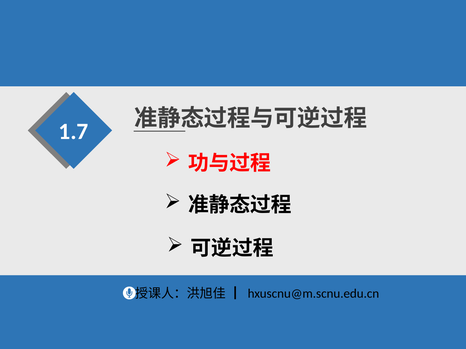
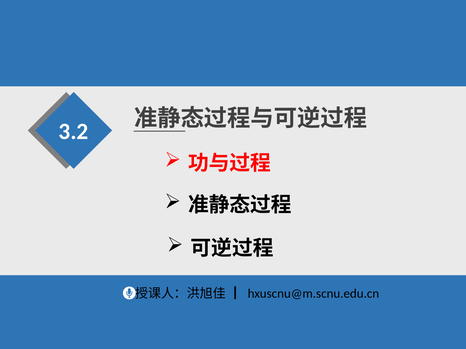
1.7: 1.7 -> 3.2 (74, 132)
